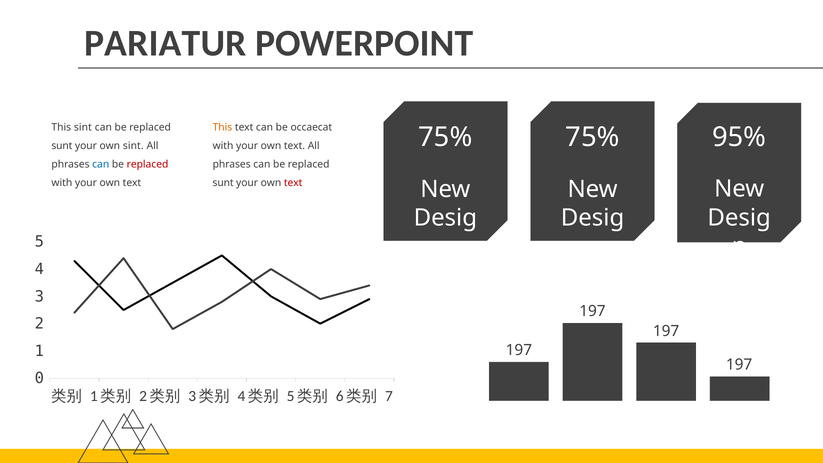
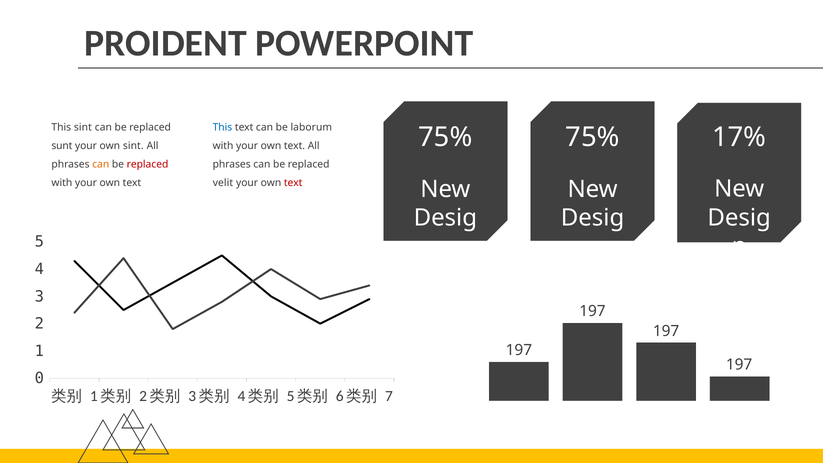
PARIATUR: PARIATUR -> PROIDENT (165, 43)
This colour: orange -> blue (222, 127)
occaecat: occaecat -> laborum (311, 127)
95%: 95% -> 17% (739, 137)
can colour: blue -> orange (101, 164)
sunt: sunt -> velit (223, 183)
